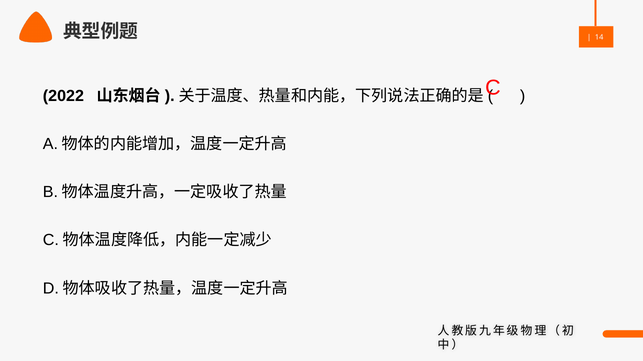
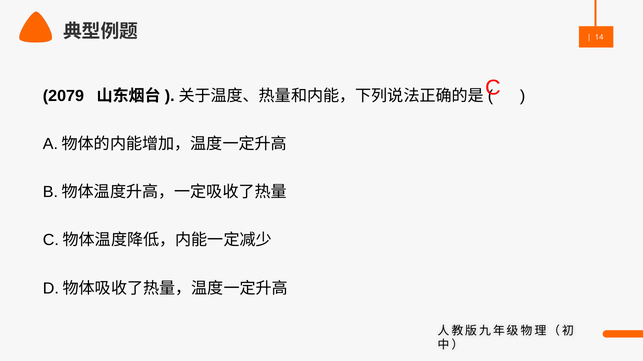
2022: 2022 -> 2079 (63, 96)
